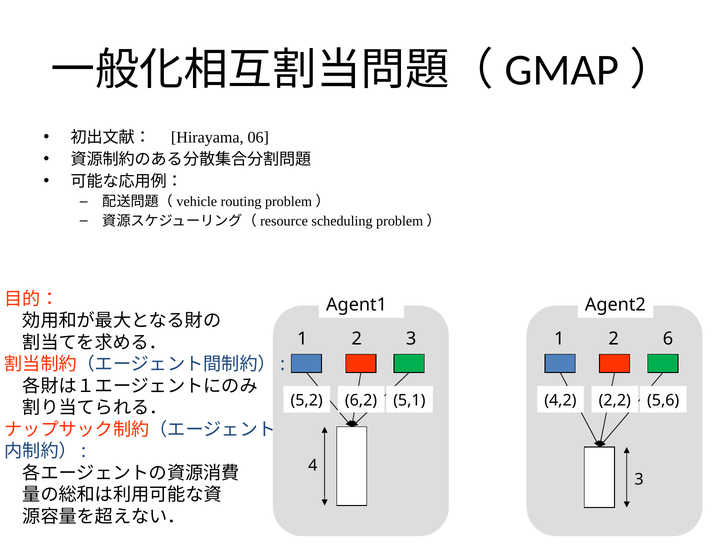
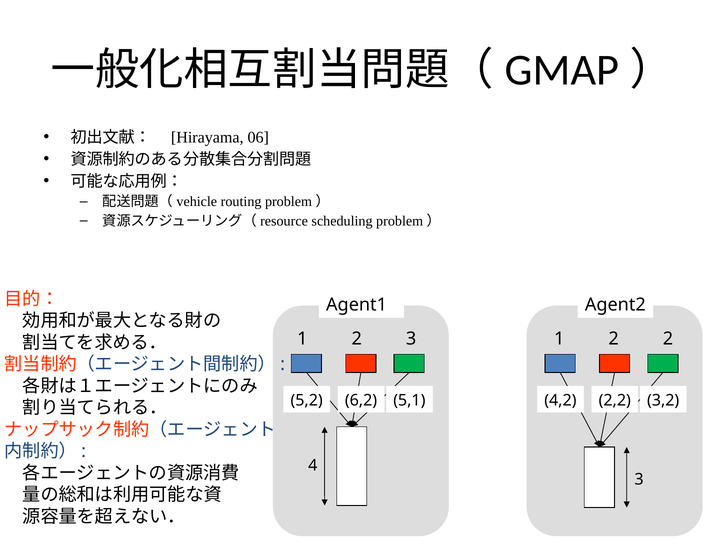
2 6: 6 -> 2 (668, 339)
5,6: 5,6 -> 3,2 (663, 400)
